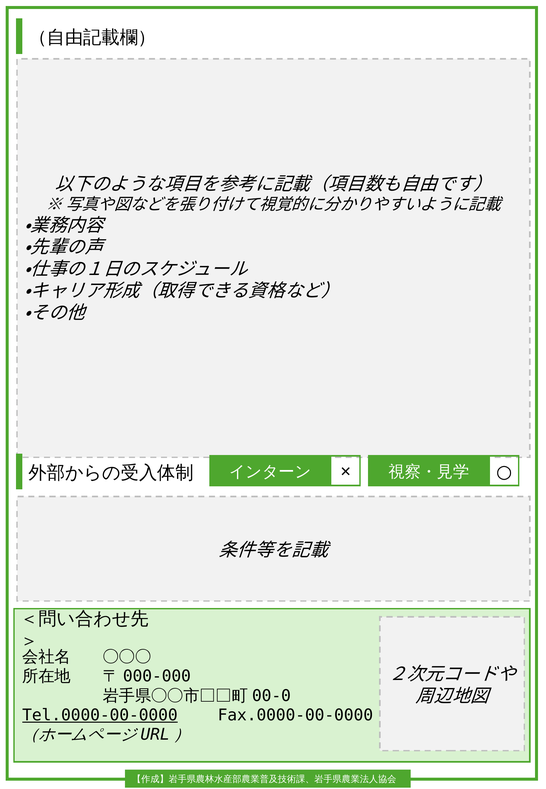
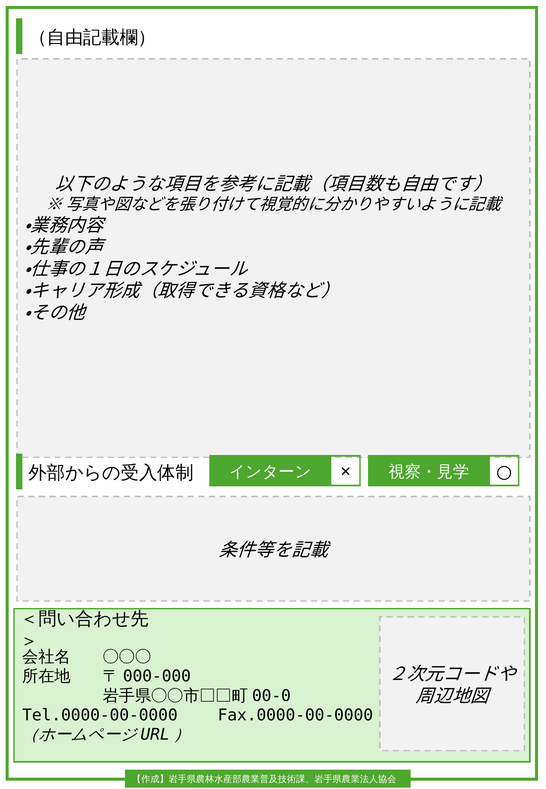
Tel.0000-00-0000 underline: present -> none (100, 715)
